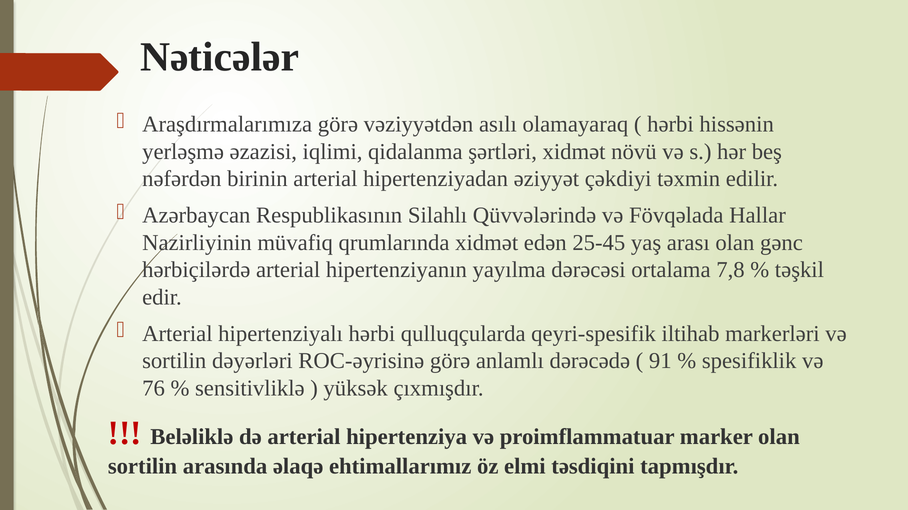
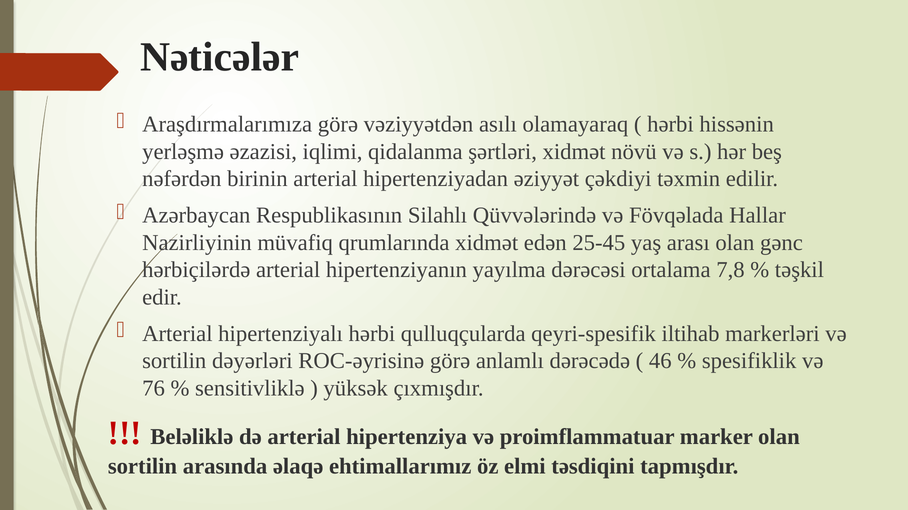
91: 91 -> 46 (660, 361)
